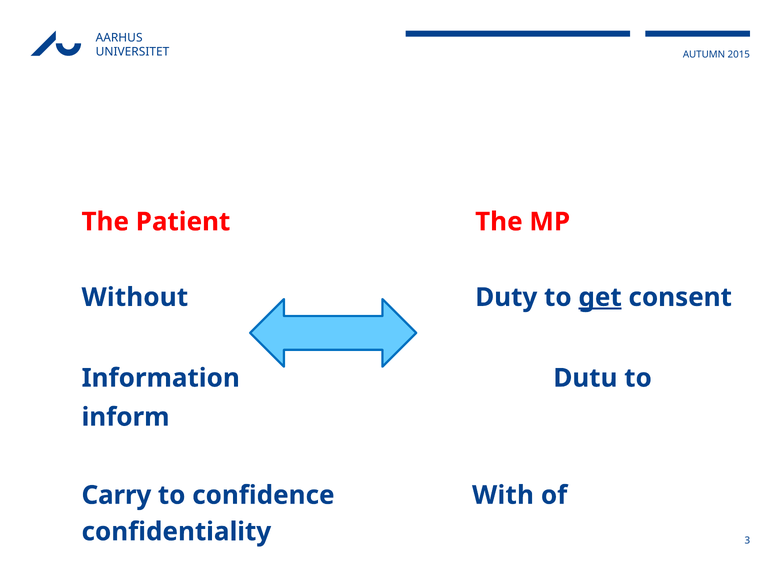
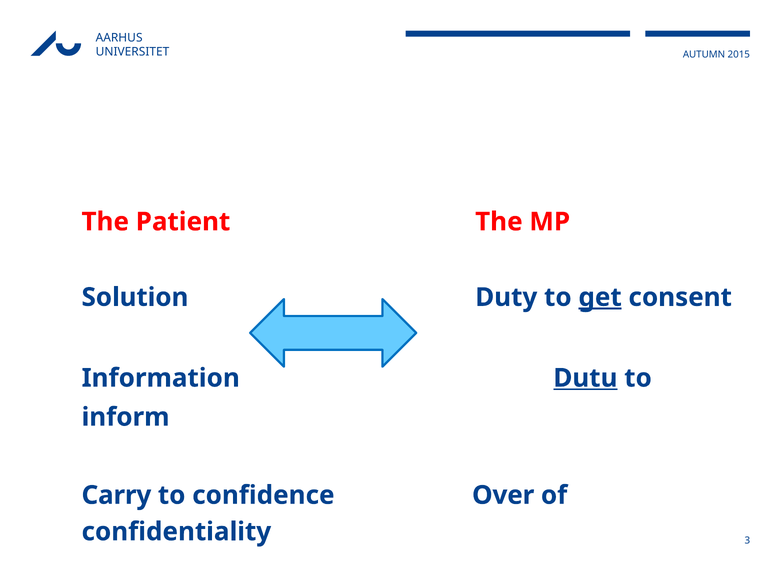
Without: Without -> Solution (135, 297)
Dutu underline: none -> present (585, 378)
With: With -> Over (503, 495)
